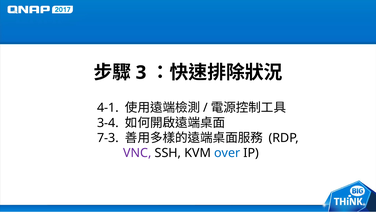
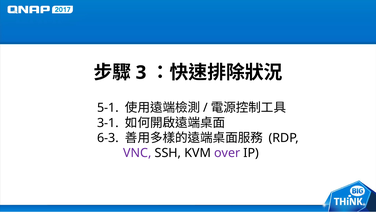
4-1: 4-1 -> 5-1 (108, 108)
3-4: 3-4 -> 3-1 (108, 123)
7-3: 7-3 -> 6-3 (108, 138)
over colour: blue -> purple (227, 153)
